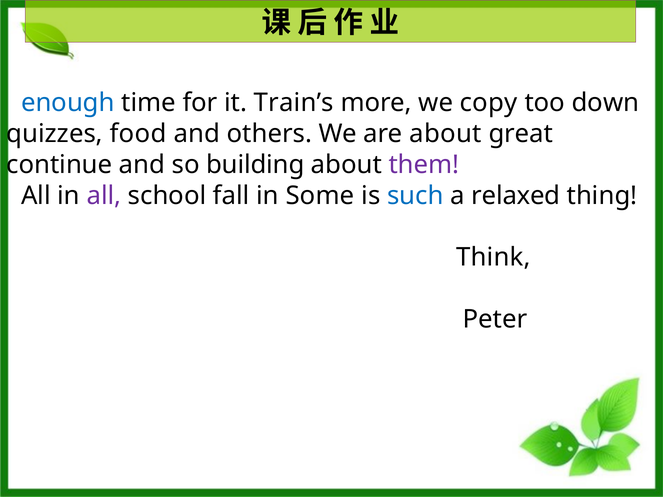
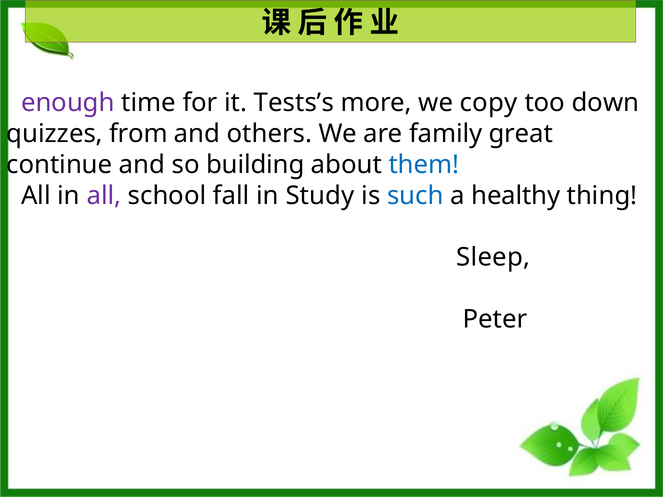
enough colour: blue -> purple (68, 103)
Train’s: Train’s -> Tests’s (294, 103)
food: food -> from (138, 134)
are about: about -> family (446, 134)
them colour: purple -> blue (424, 165)
Some: Some -> Study (320, 196)
relaxed: relaxed -> healthy (516, 196)
Think: Think -> Sleep (493, 258)
